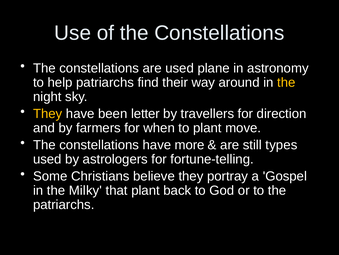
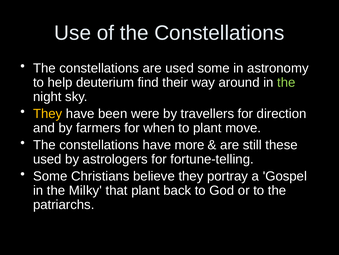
used plane: plane -> some (214, 68)
help patriarchs: patriarchs -> deuterium (105, 82)
the colour: yellow -> light green (286, 82)
letter: letter -> were (145, 113)
types: types -> these (282, 145)
